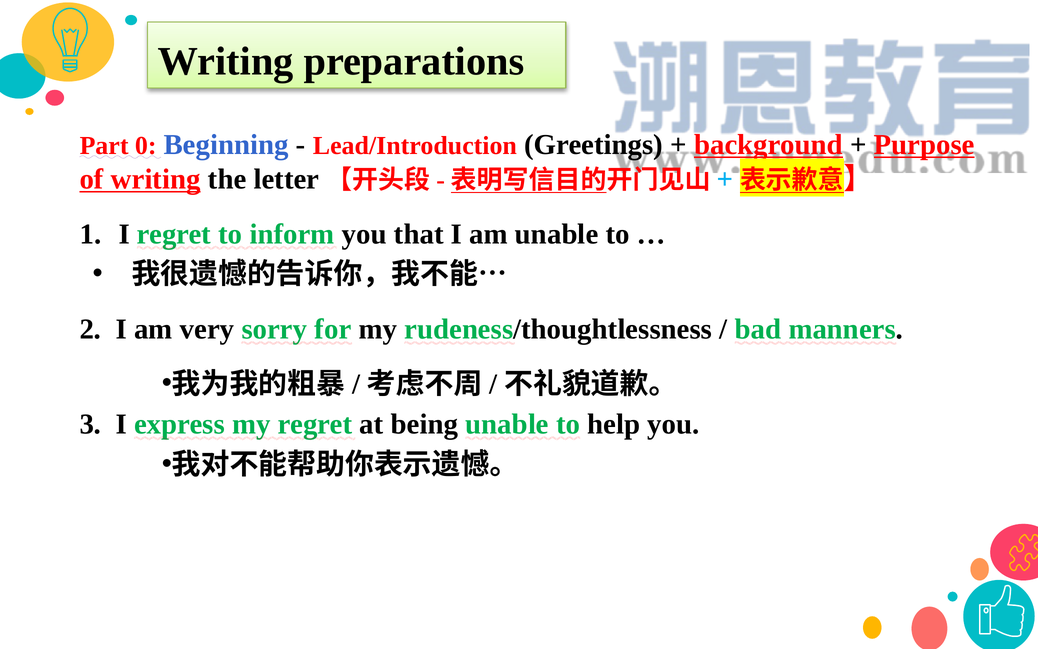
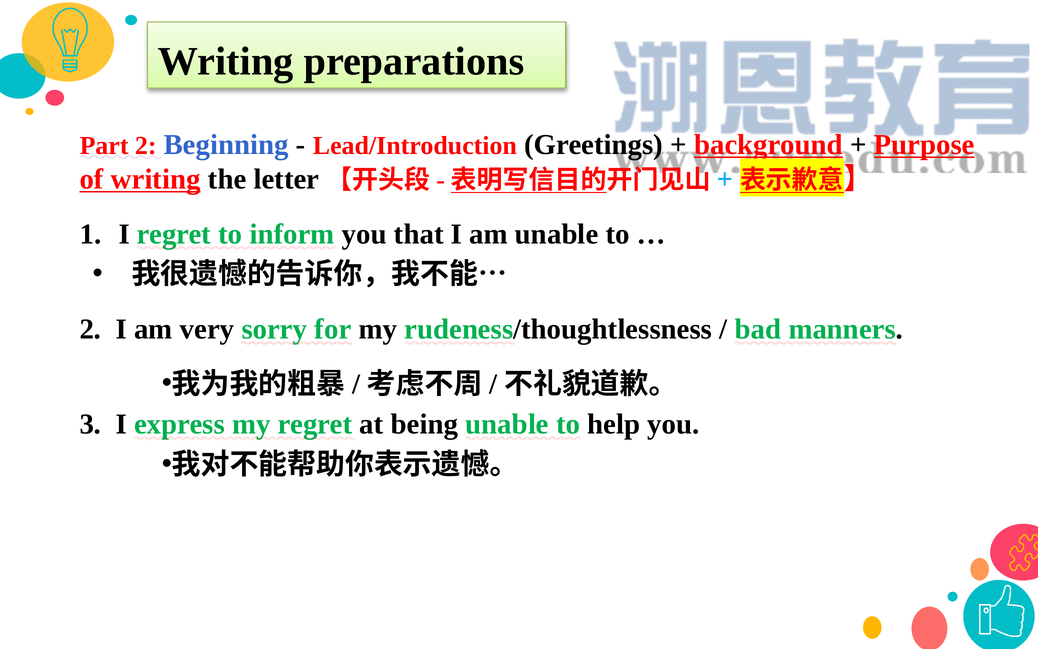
Part 0: 0 -> 2 (146, 145)
